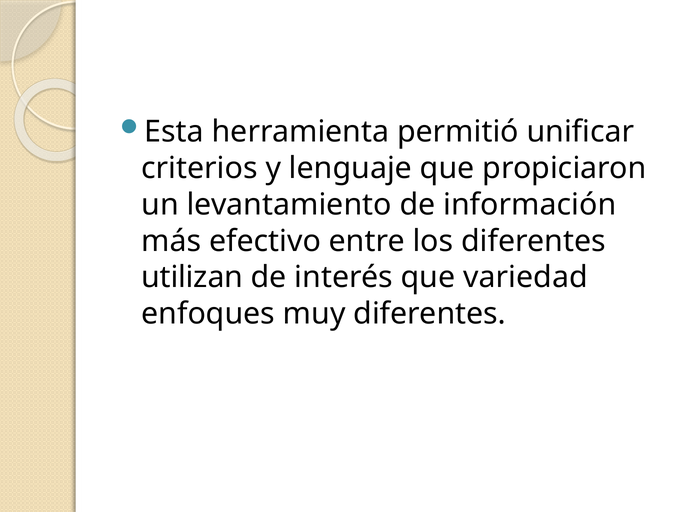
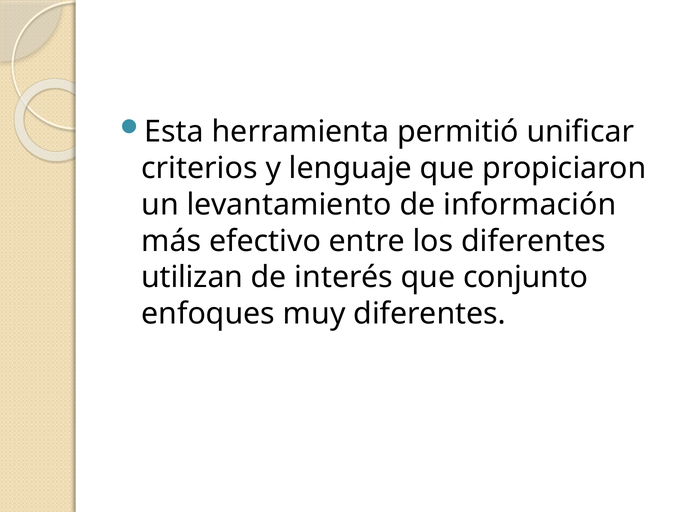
variedad: variedad -> conjunto (526, 278)
